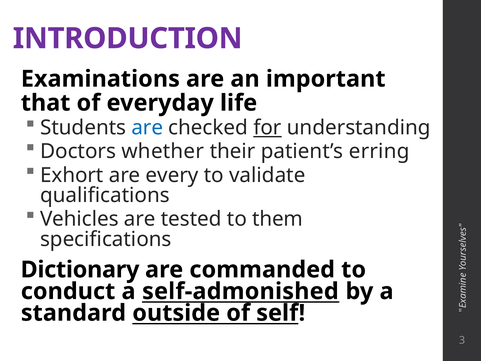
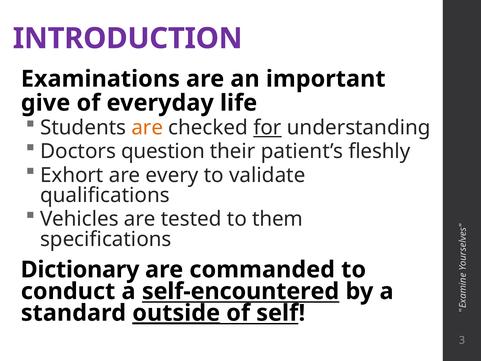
that: that -> give (46, 103)
are colour: blue -> orange (147, 128)
whether: whether -> question (163, 151)
erring: erring -> fleshly (379, 151)
self-admonished: self-admonished -> self-encountered (241, 291)
outside underline: none -> present (176, 313)
